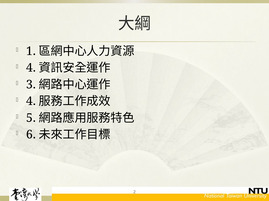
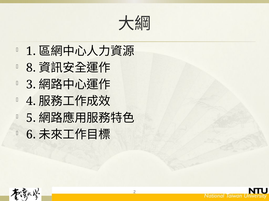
4: 4 -> 8 (31, 68)
